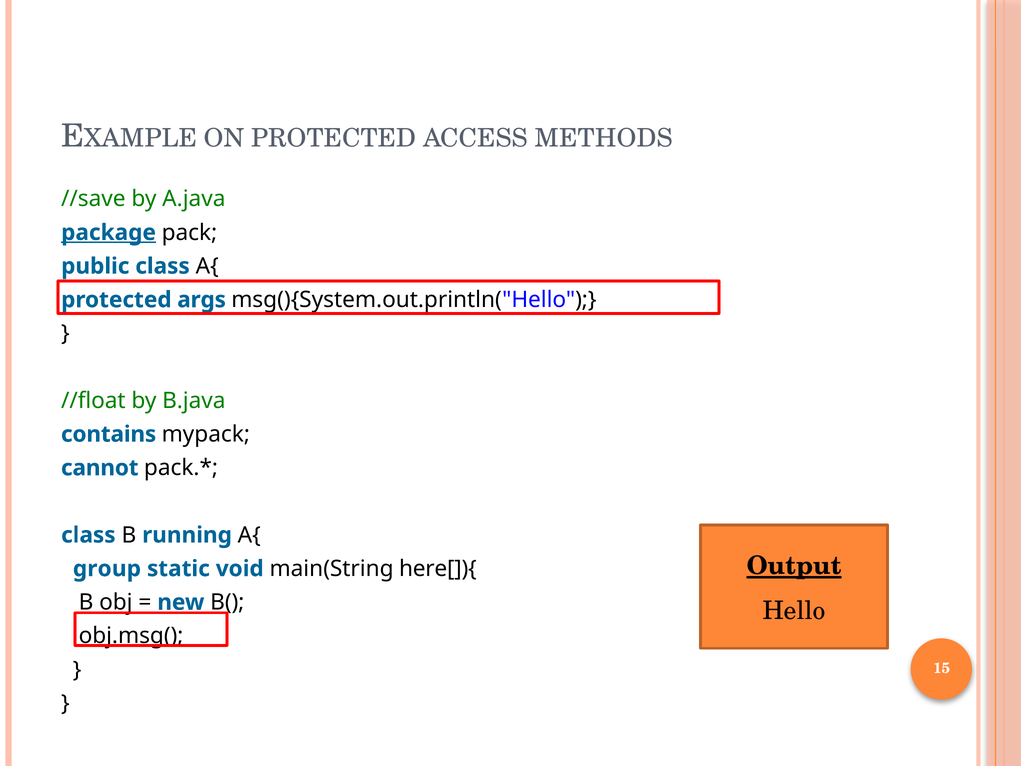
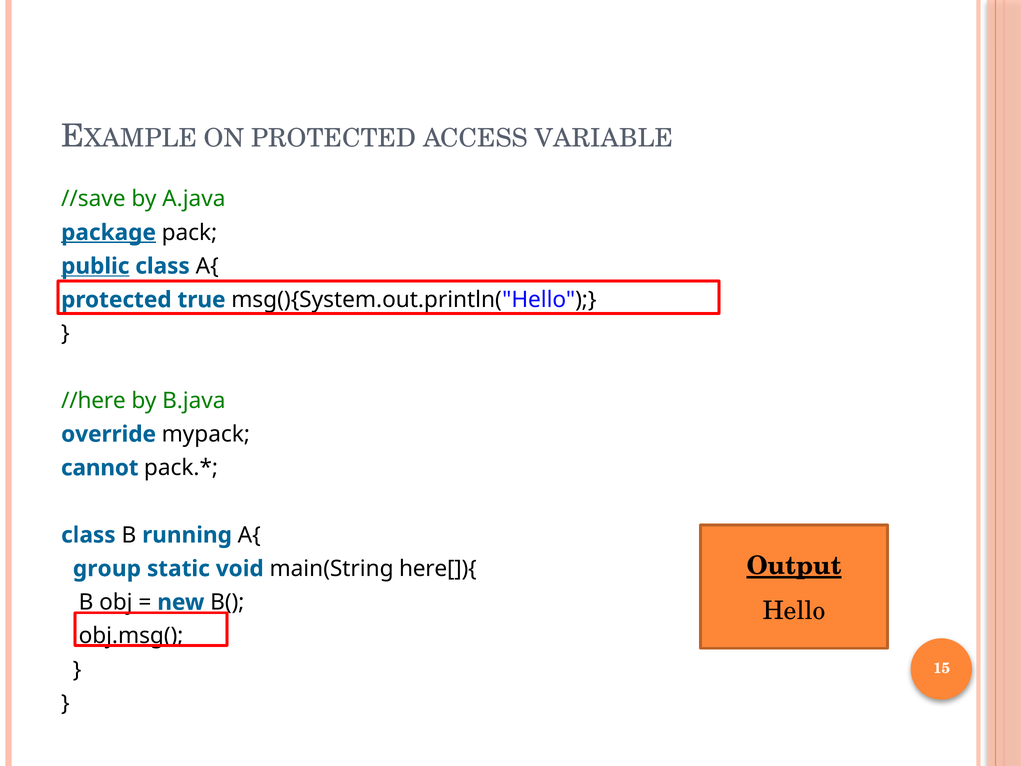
METHODS: METHODS -> VARIABLE (604, 138)
public underline: none -> present (95, 266)
args: args -> true (202, 300)
//float: //float -> //here (93, 401)
contains: contains -> override (109, 434)
